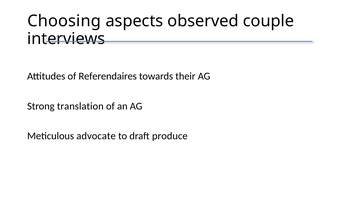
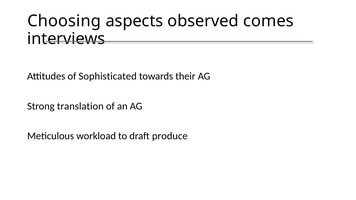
couple: couple -> comes (268, 21)
Referendaires: Referendaires -> Sophisticated (108, 76)
advocate: advocate -> workload (96, 136)
